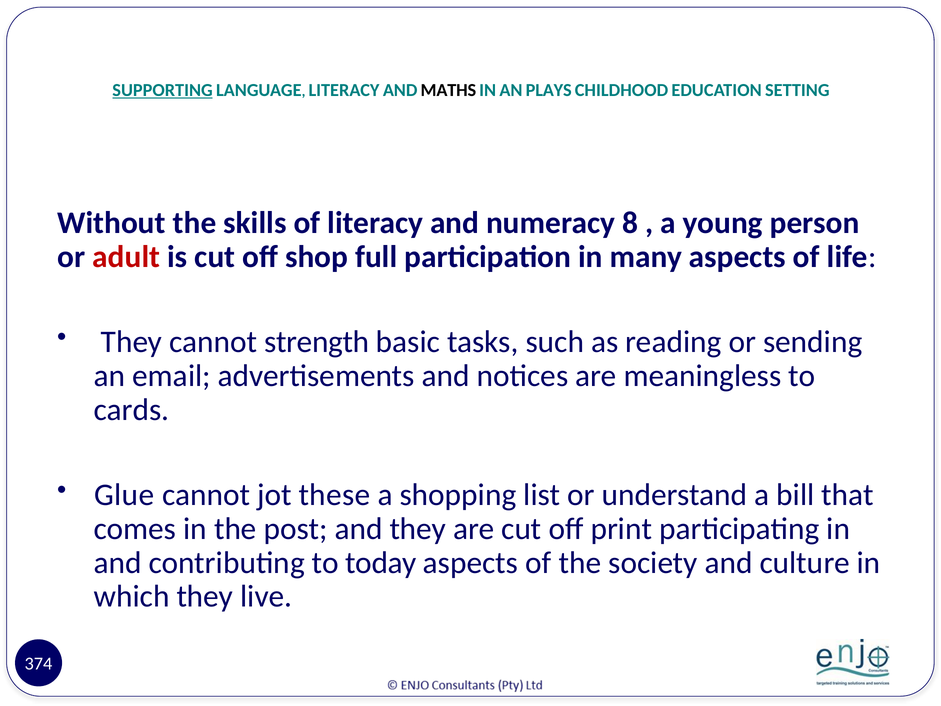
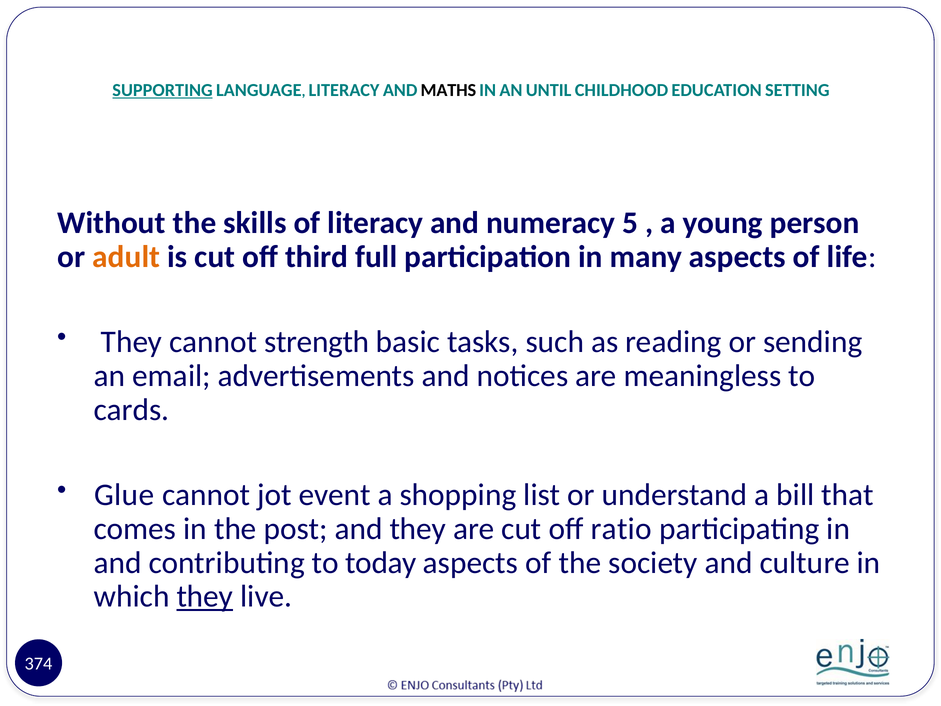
PLAYS: PLAYS -> UNTIL (549, 90)
8: 8 -> 5 (630, 223)
adult colour: red -> orange (126, 257)
shop: shop -> third (317, 257)
these: these -> event (335, 495)
print: print -> ratio (621, 529)
they underline: none -> present (205, 596)
